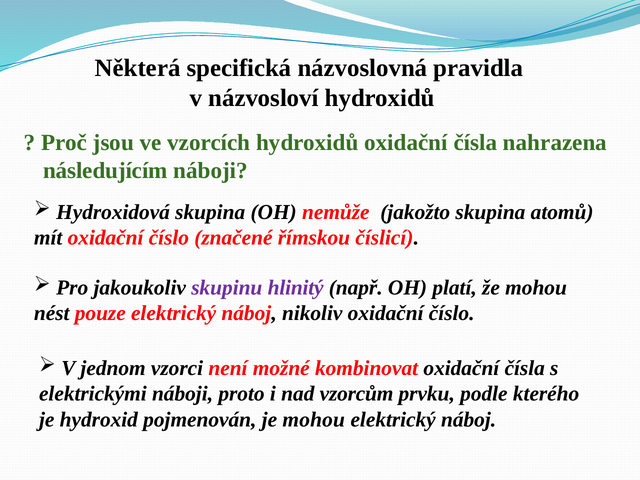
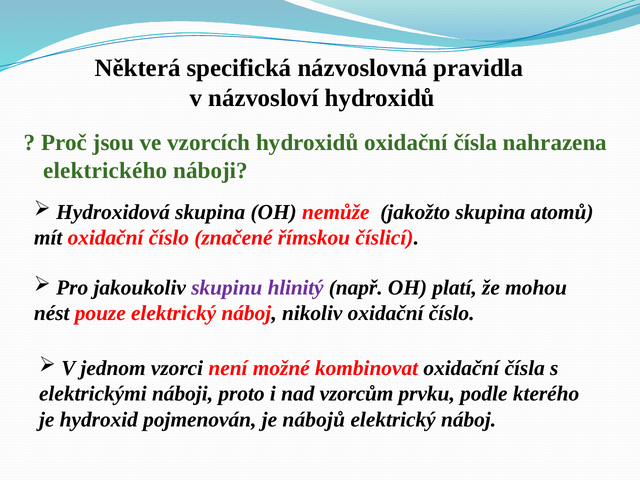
následujícím: následujícím -> elektrického (105, 170)
je mohou: mohou -> nábojů (314, 419)
